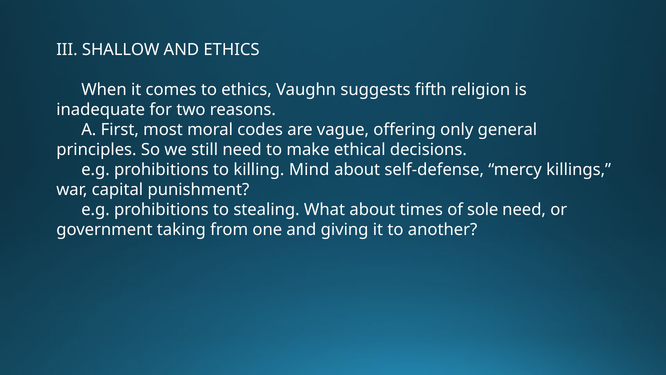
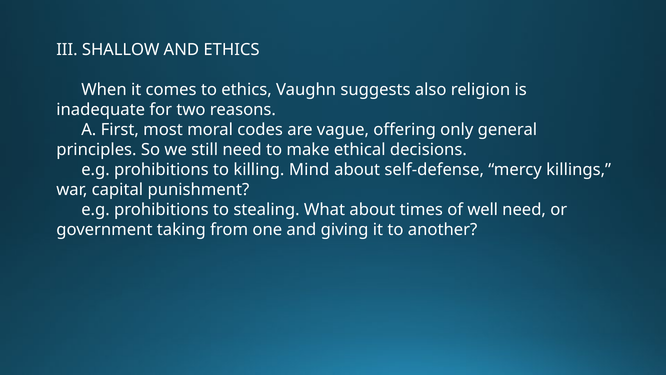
fifth: fifth -> also (431, 89)
sole: sole -> well (483, 209)
